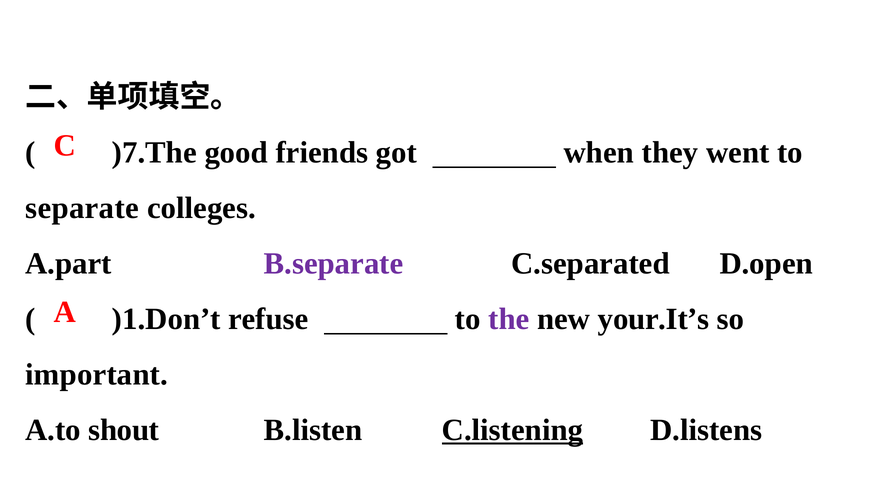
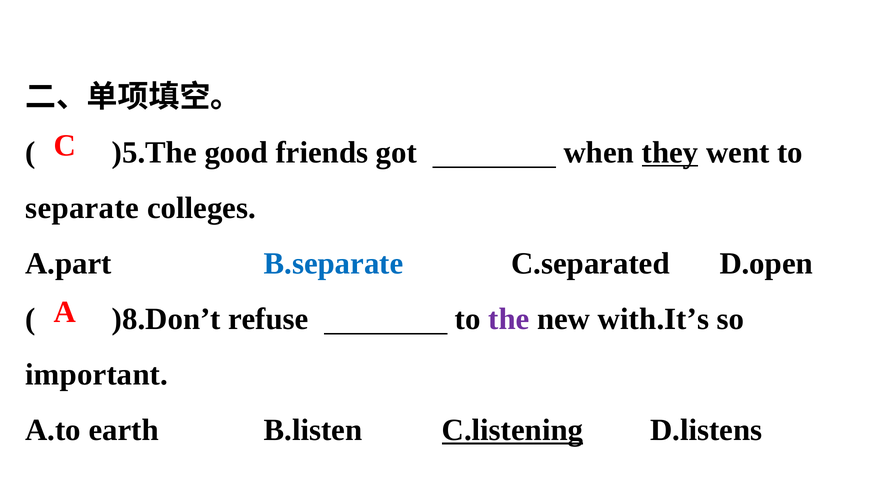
)7.The: )7.The -> )5.The (154, 153)
they underline: none -> present (670, 153)
B.separate colour: purple -> blue (334, 264)
)1.Don’t: )1.Don’t -> )8.Don’t (166, 319)
your.It’s: your.It’s -> with.It’s (654, 319)
shout: shout -> earth (124, 430)
